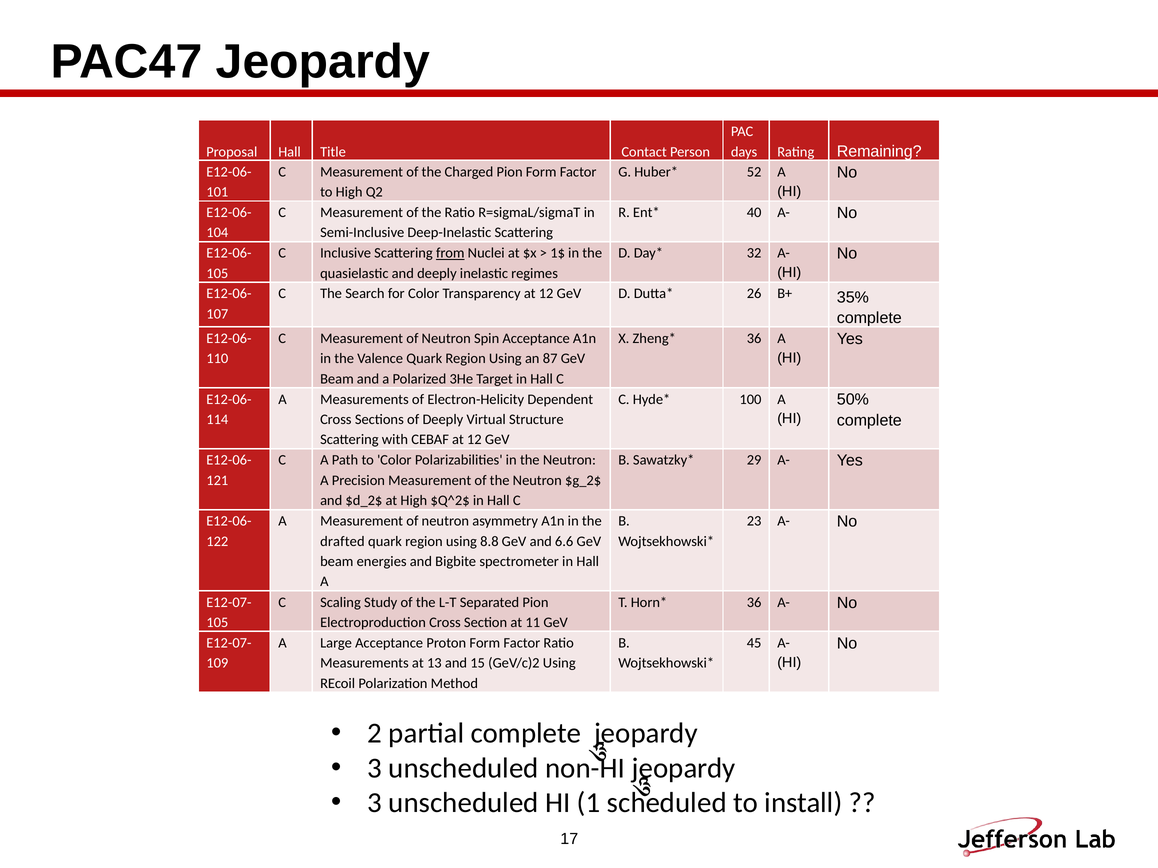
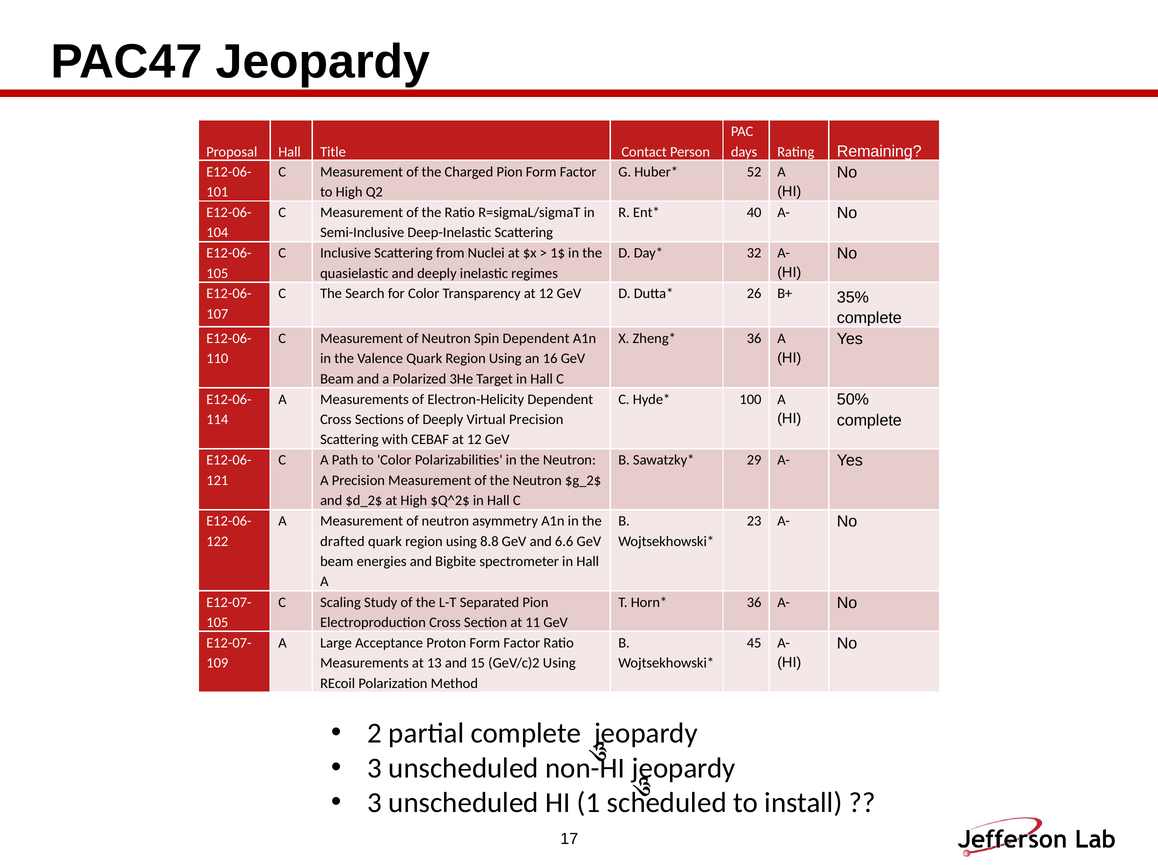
from underline: present -> none (450, 253)
Spin Acceptance: Acceptance -> Dependent (536, 339)
87: 87 -> 16 (550, 359)
Virtual Structure: Structure -> Precision (536, 420)
